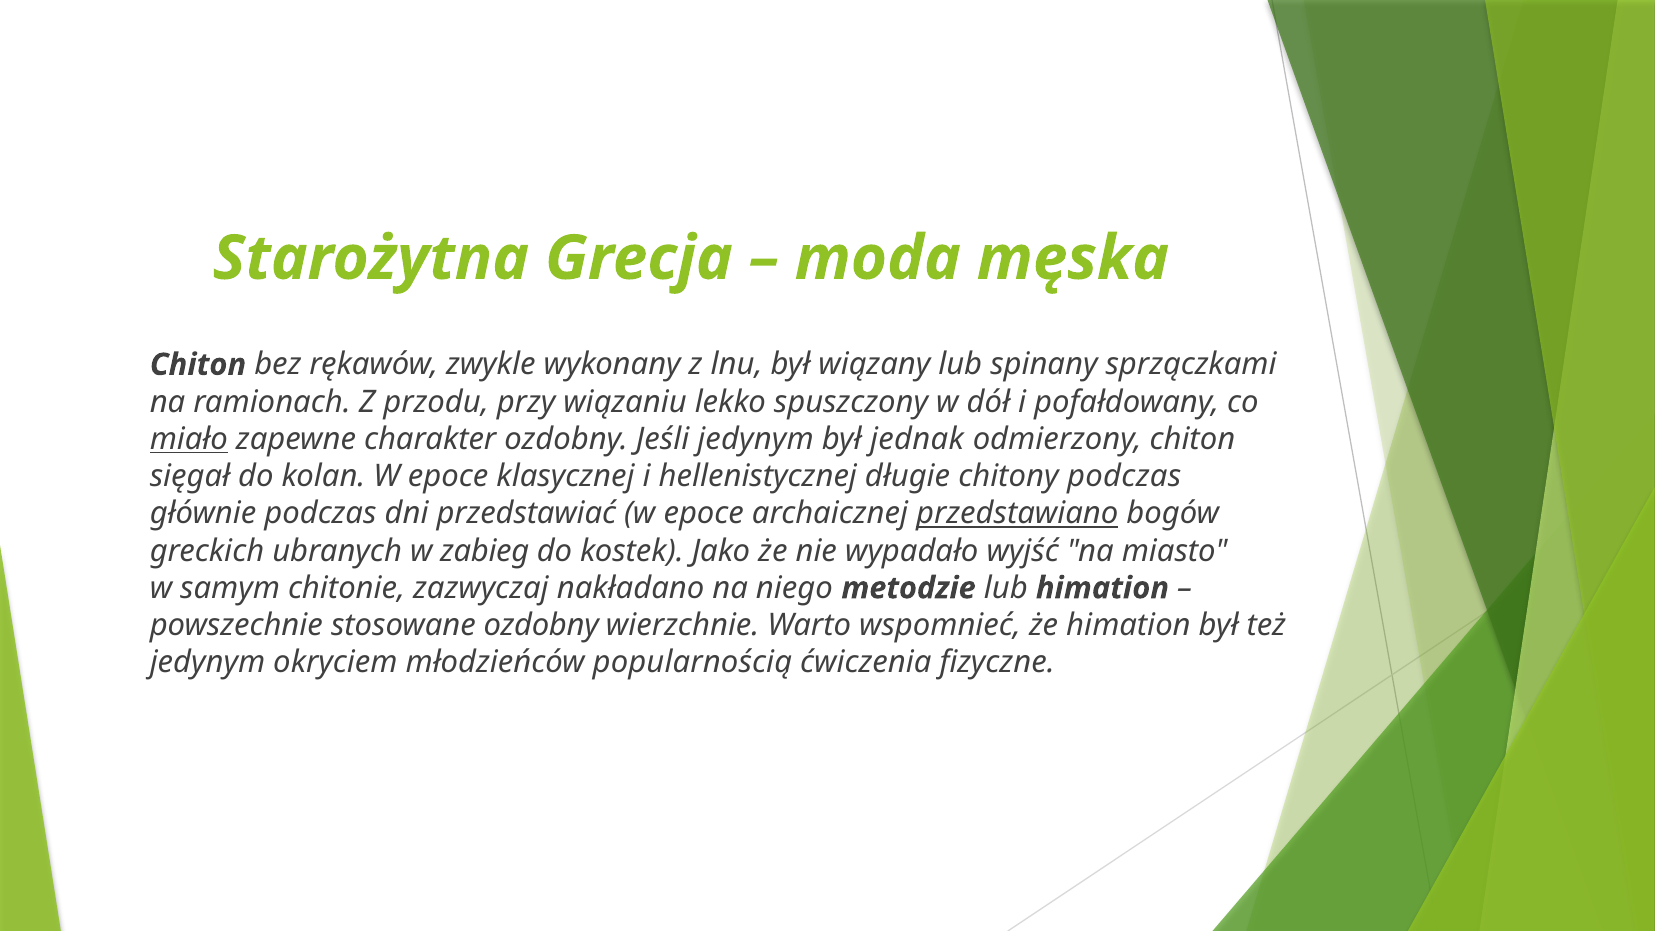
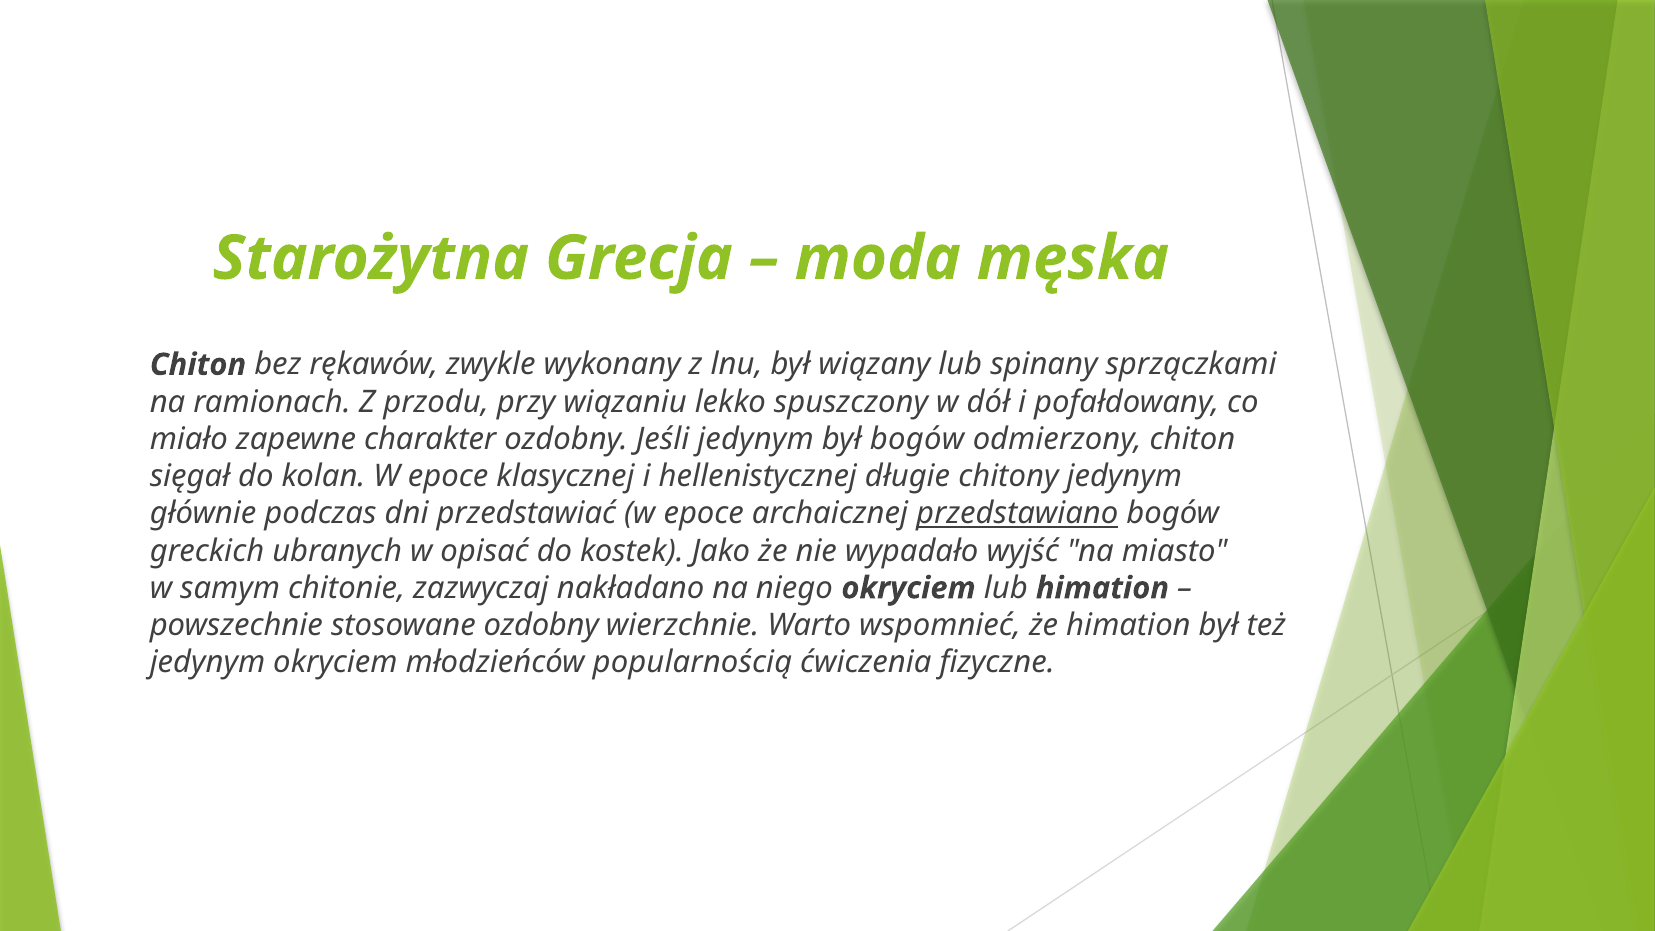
miało underline: present -> none (189, 439)
był jednak: jednak -> bogów (917, 439)
chitony podczas: podczas -> jedynym (1124, 476)
zabieg: zabieg -> opisać (485, 551)
niego metodzie: metodzie -> okryciem (909, 588)
